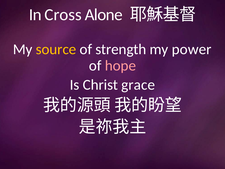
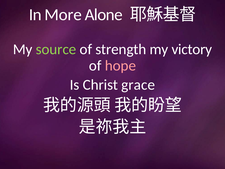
Cross: Cross -> More (63, 15)
source colour: yellow -> light green (56, 49)
power: power -> victory (192, 49)
